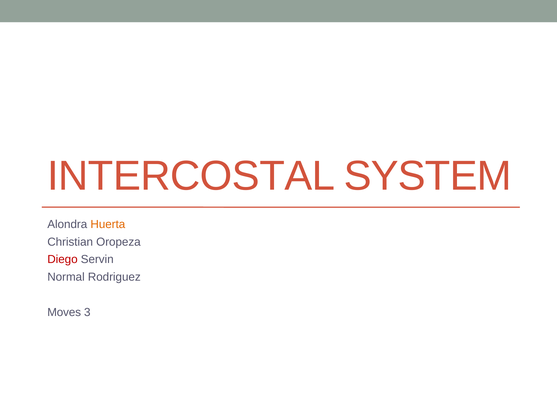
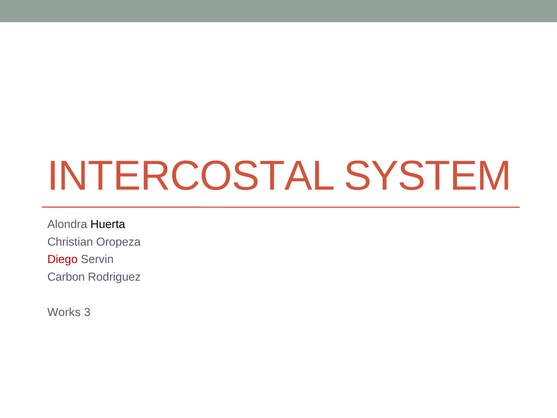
Huerta colour: orange -> black (108, 224)
Normal: Normal -> Carbon (66, 277)
Moves: Moves -> Works (64, 312)
